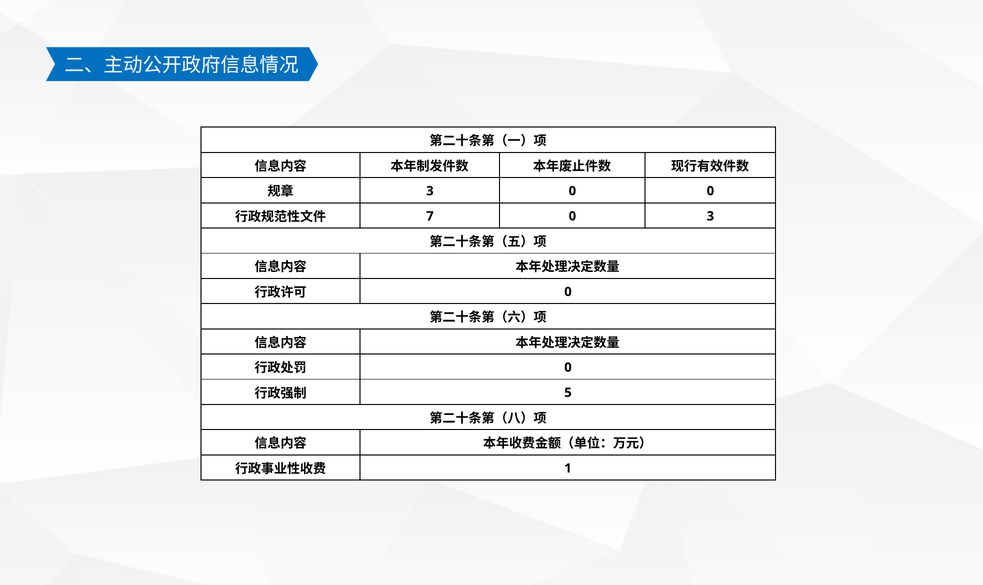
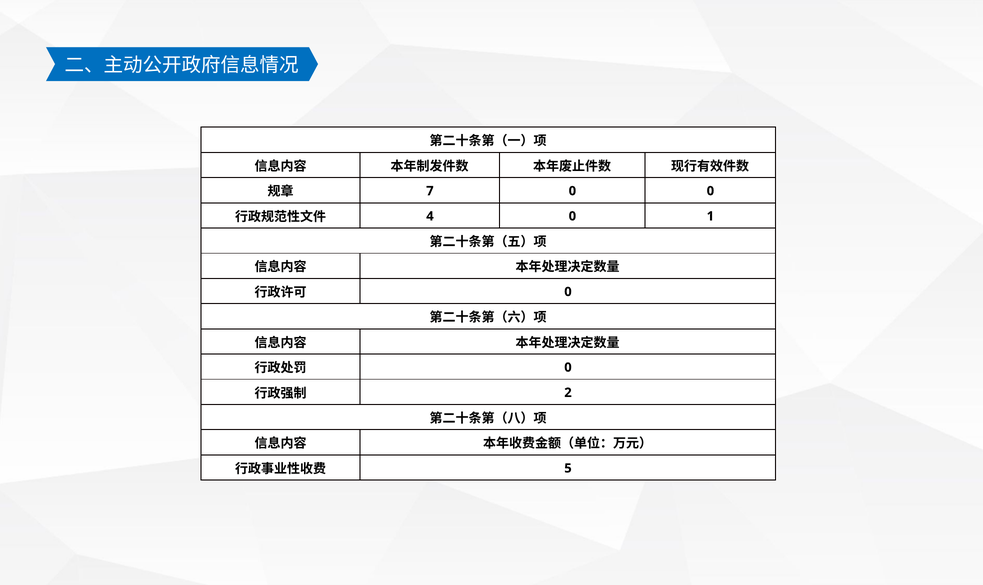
3: 3 -> 7 (430, 191)
7: 7 -> 4 (430, 216)
0 3: 3 -> 1 (710, 216)
5: 5 -> 2 (568, 393)
1: 1 -> 5 (568, 468)
